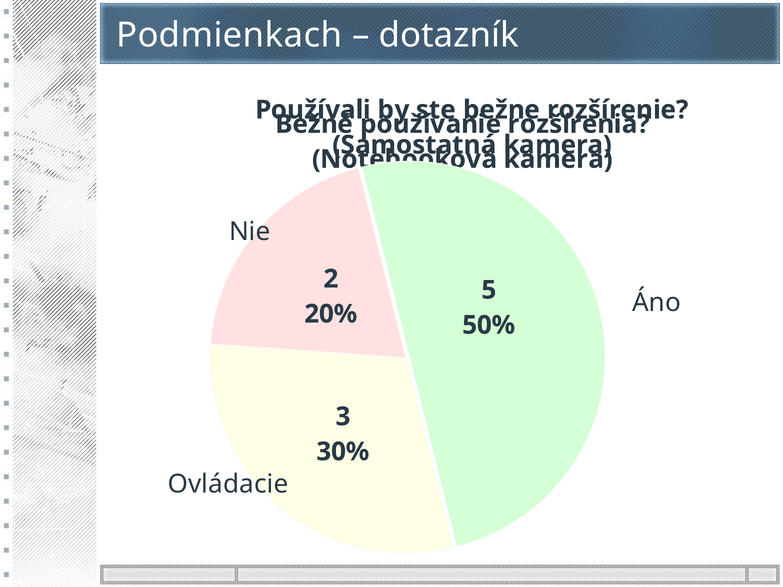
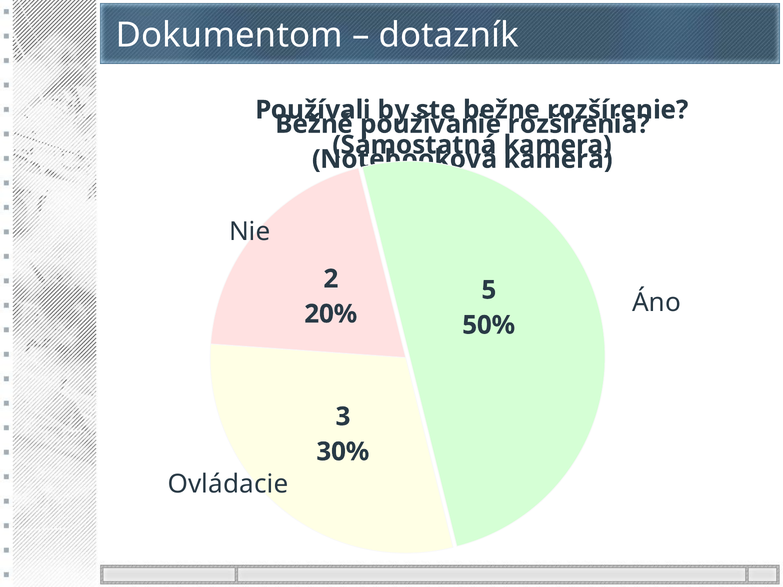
Podmienkach: Podmienkach -> Dokumentom (229, 35)
